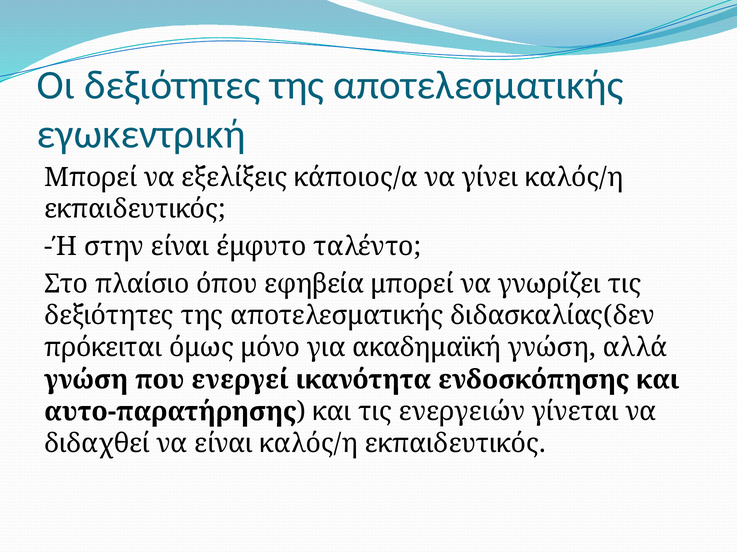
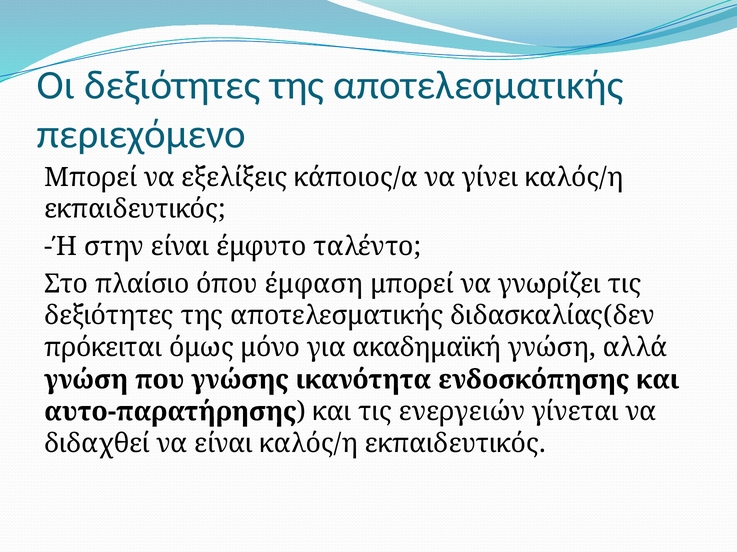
εγωκεντρική: εγωκεντρική -> περιεχόμενο (141, 134)
εφηβεία: εφηβεία -> έμφαση (314, 284)
ενεργεί: ενεργεί -> γνώσης (240, 380)
